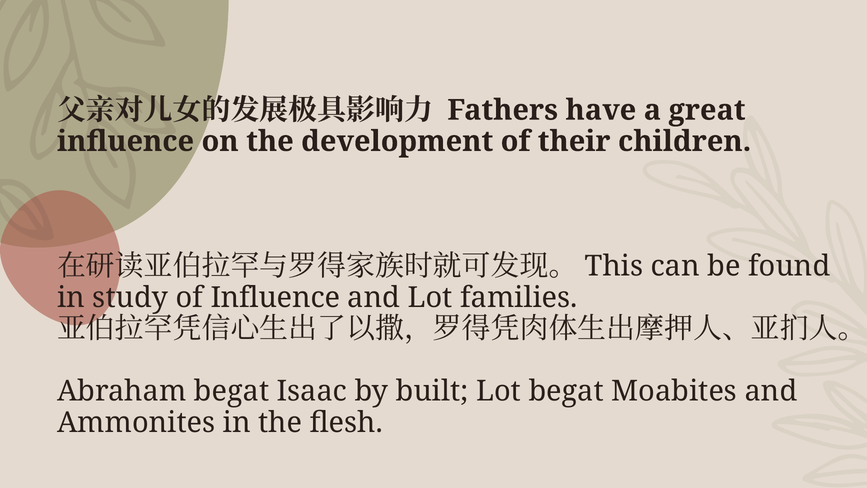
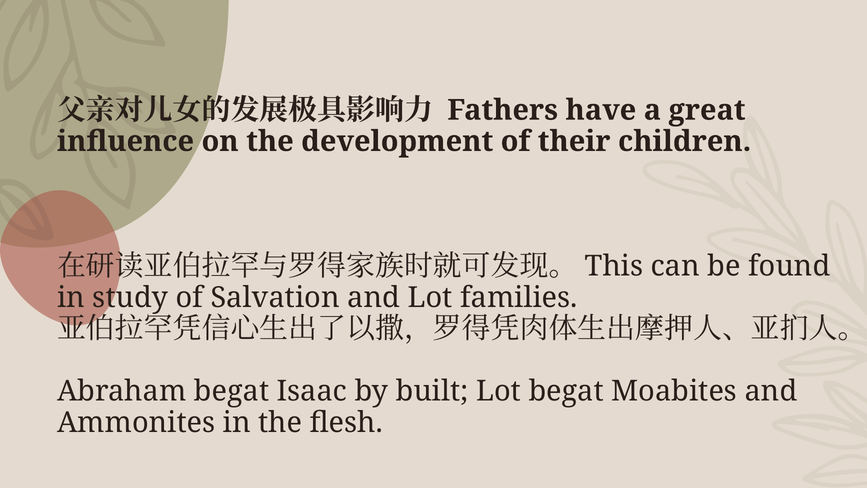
of Influence: Influence -> Salvation (275, 297)
